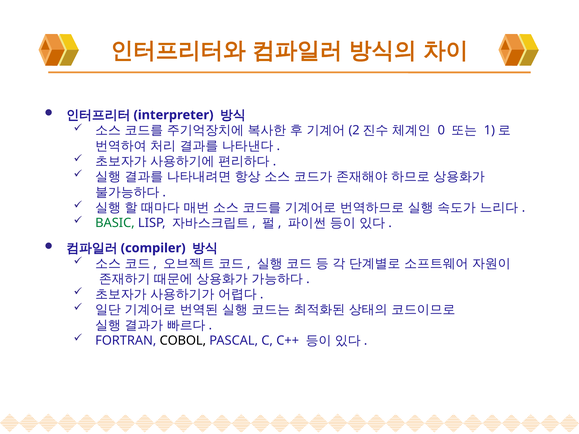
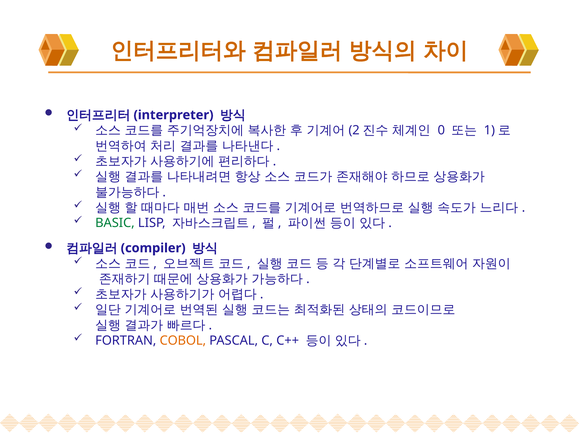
COBOL colour: black -> orange (183, 341)
